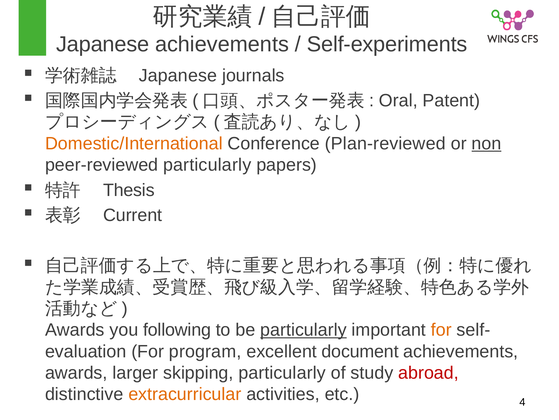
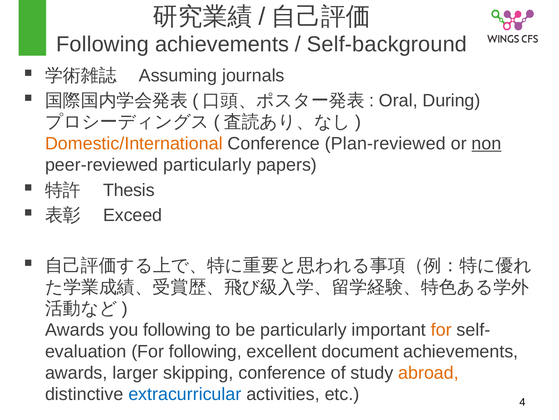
Japanese: Japanese -> Following (103, 44)
Self-experiments: Self-experiments -> Self-background (387, 44)
Japanese: Japanese -> Assuming (178, 75)
Patent: Patent -> During (451, 100)
Current: Current -> Exceed (133, 215)
particularly underline: present -> none (303, 329)
For program: program -> following (205, 351)
skipping particularly: particularly -> conference (282, 372)
abroad colour: red -> orange (428, 372)
extracurricular colour: orange -> blue (185, 394)
